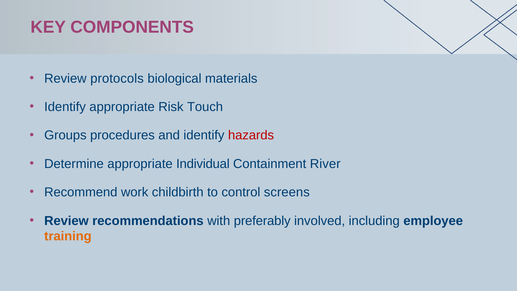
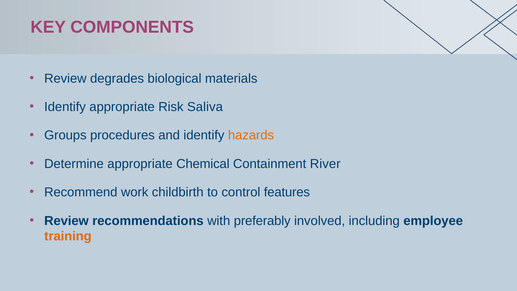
protocols: protocols -> degrades (117, 78)
Touch: Touch -> Saliva (205, 107)
hazards colour: red -> orange (251, 135)
Individual: Individual -> Chemical (203, 164)
screens: screens -> features (287, 192)
